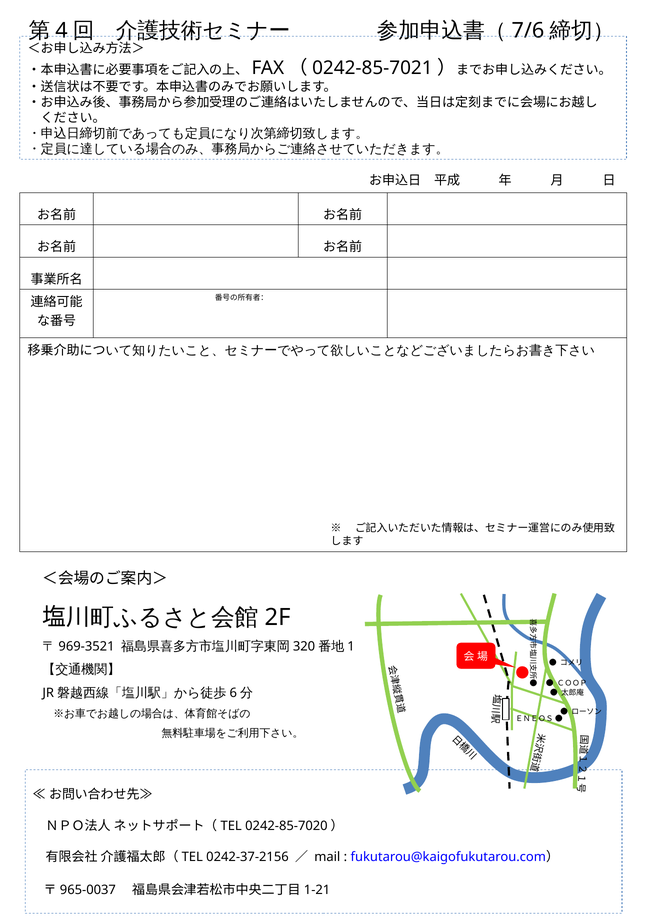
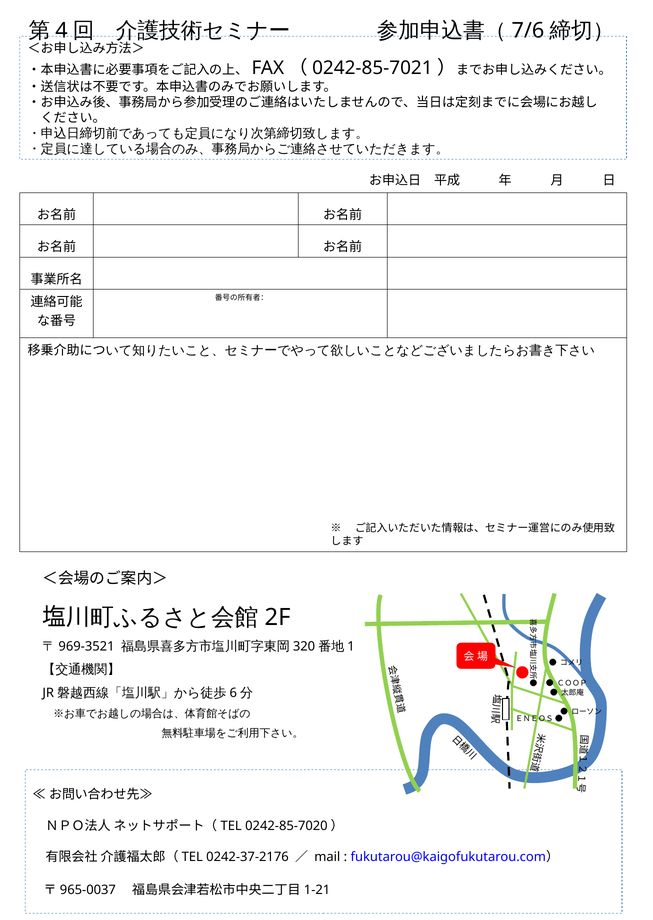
0242-37-2156: 0242-37-2156 -> 0242-37-2176 (247, 857)
